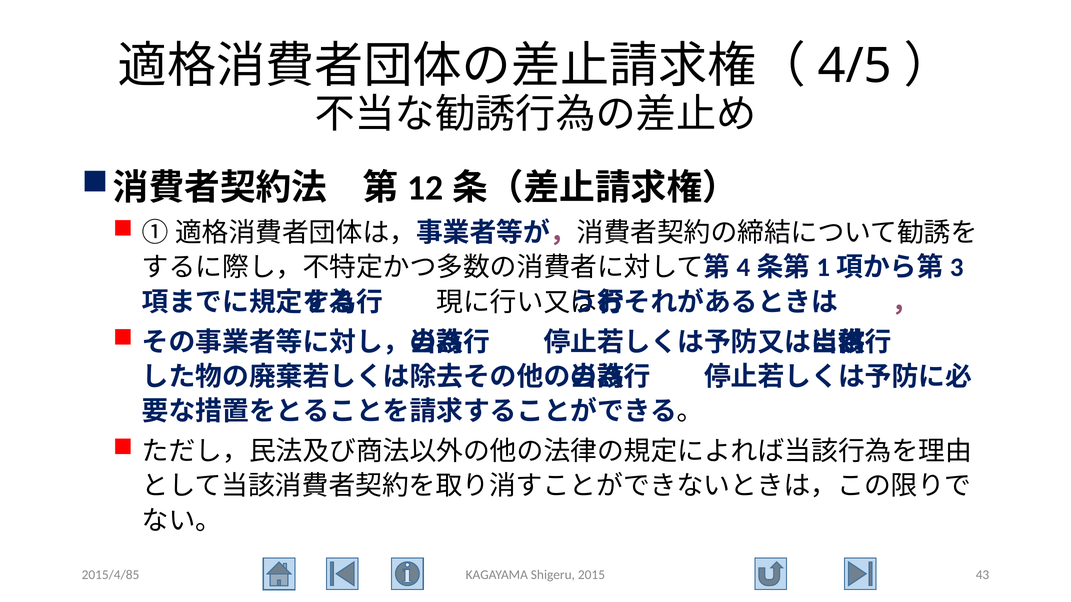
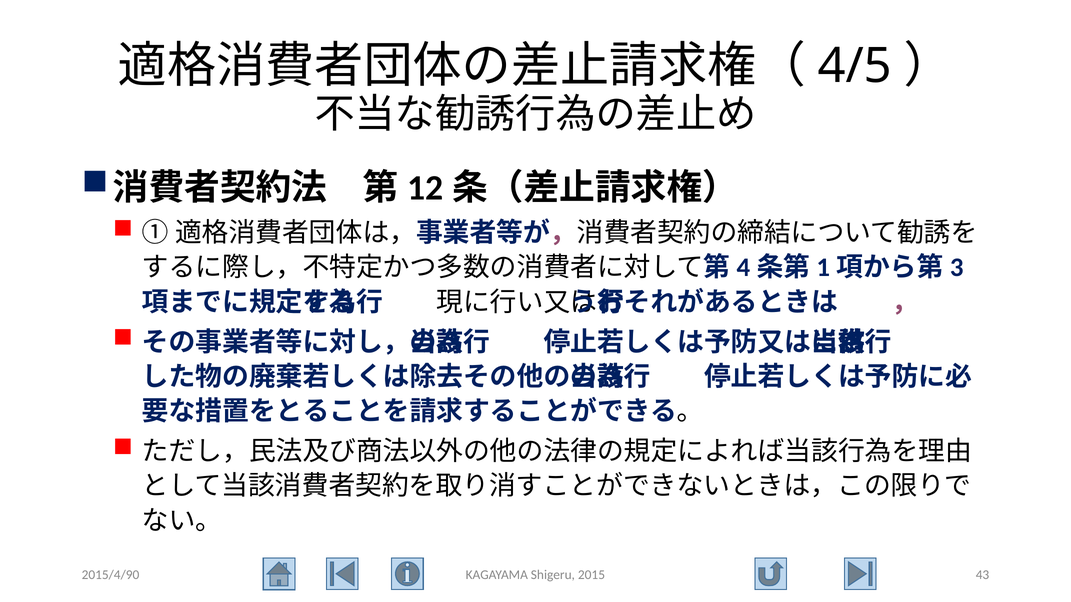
2015/4/85: 2015/4/85 -> 2015/4/90 (110, 575)
